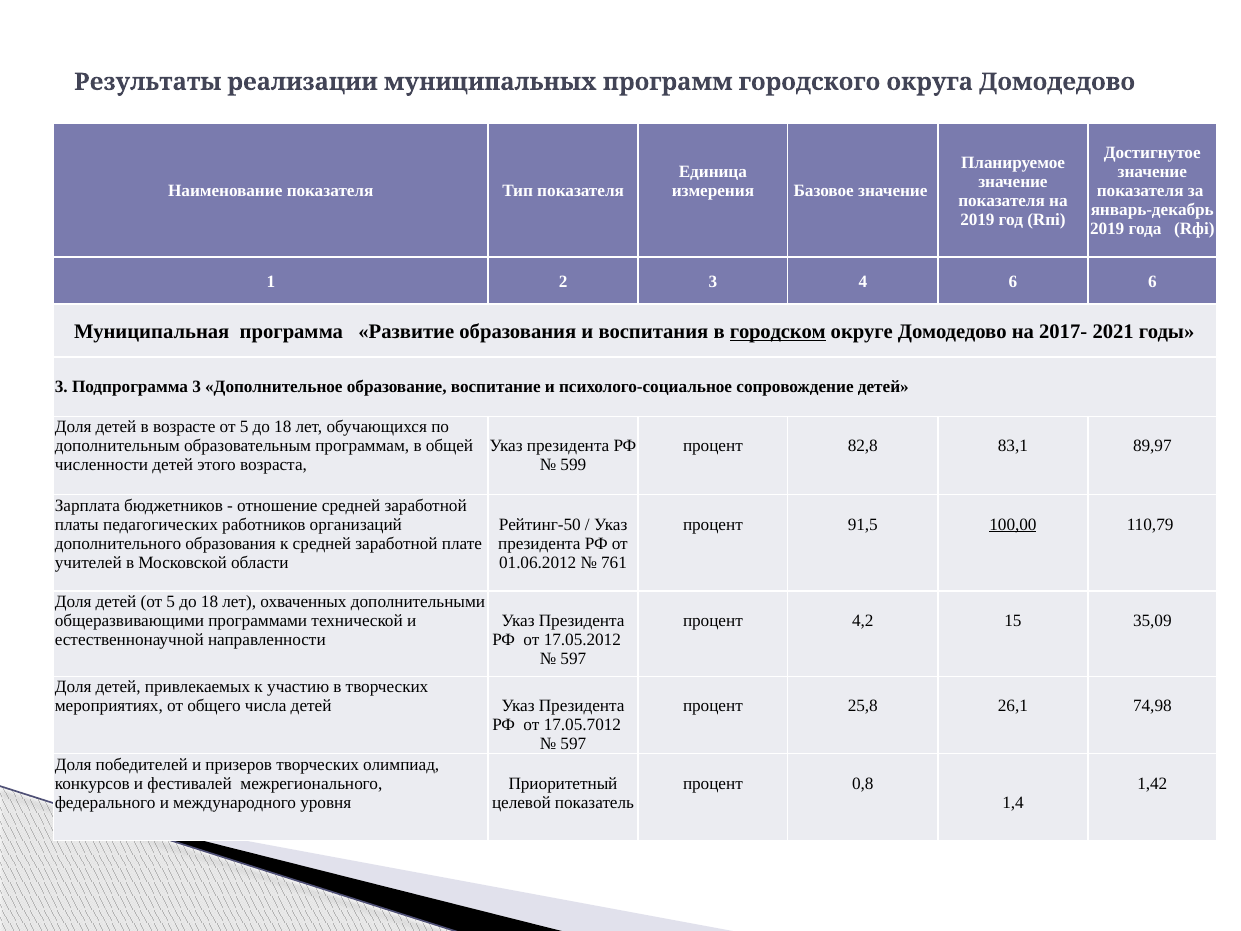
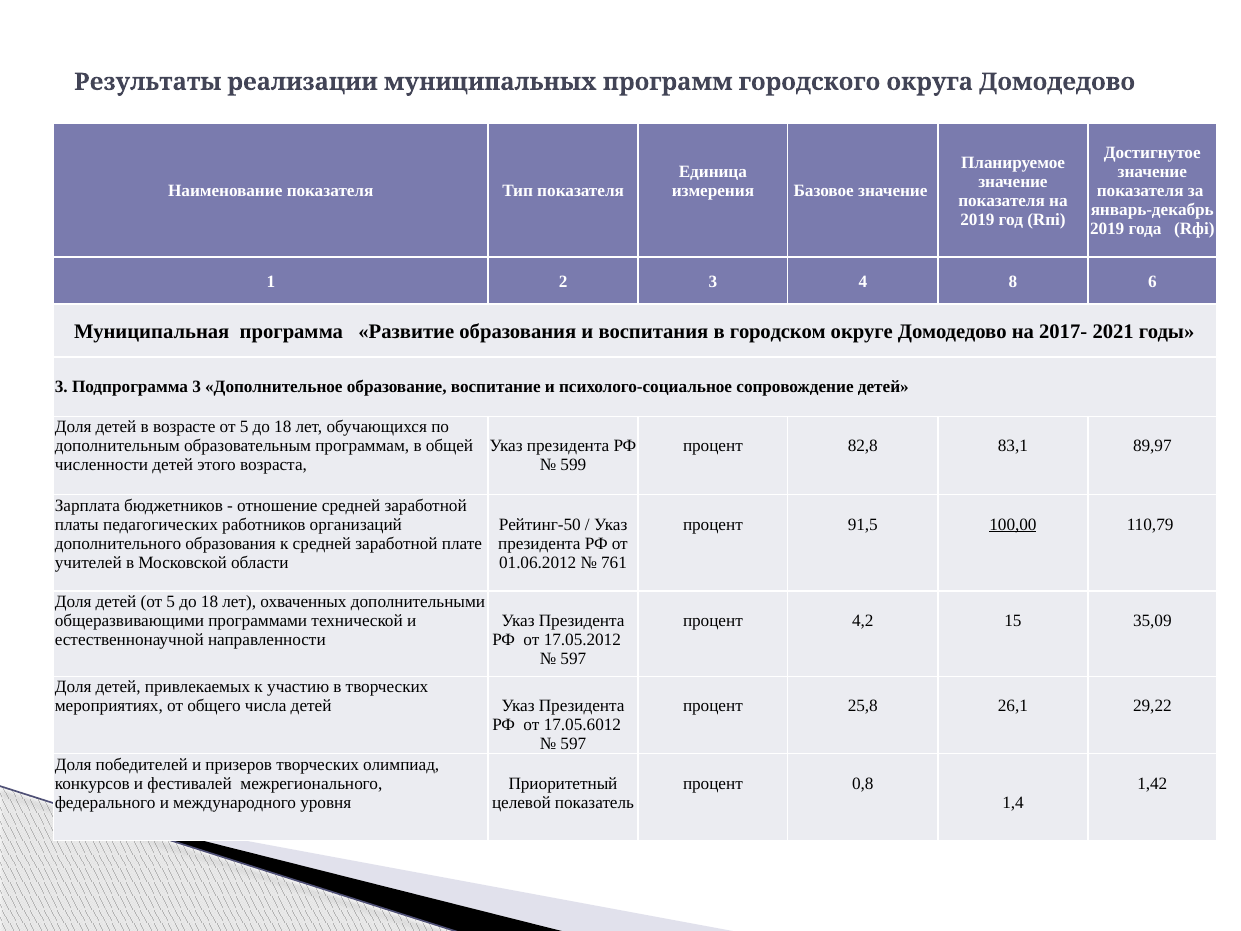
4 6: 6 -> 8 (1013, 281)
городском underline: present -> none (778, 331)
74,98: 74,98 -> 29,22 (1152, 706)
17.05.7012: 17.05.7012 -> 17.05.6012 (582, 725)
